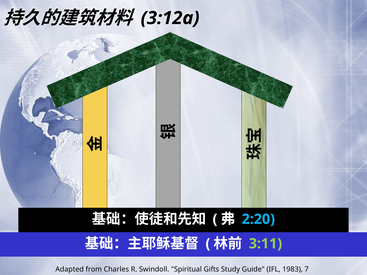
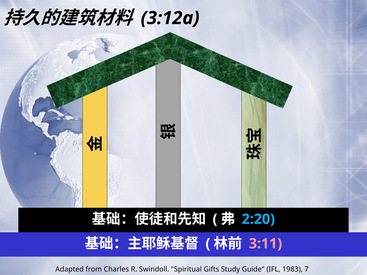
3:11 colour: light green -> pink (265, 244)
